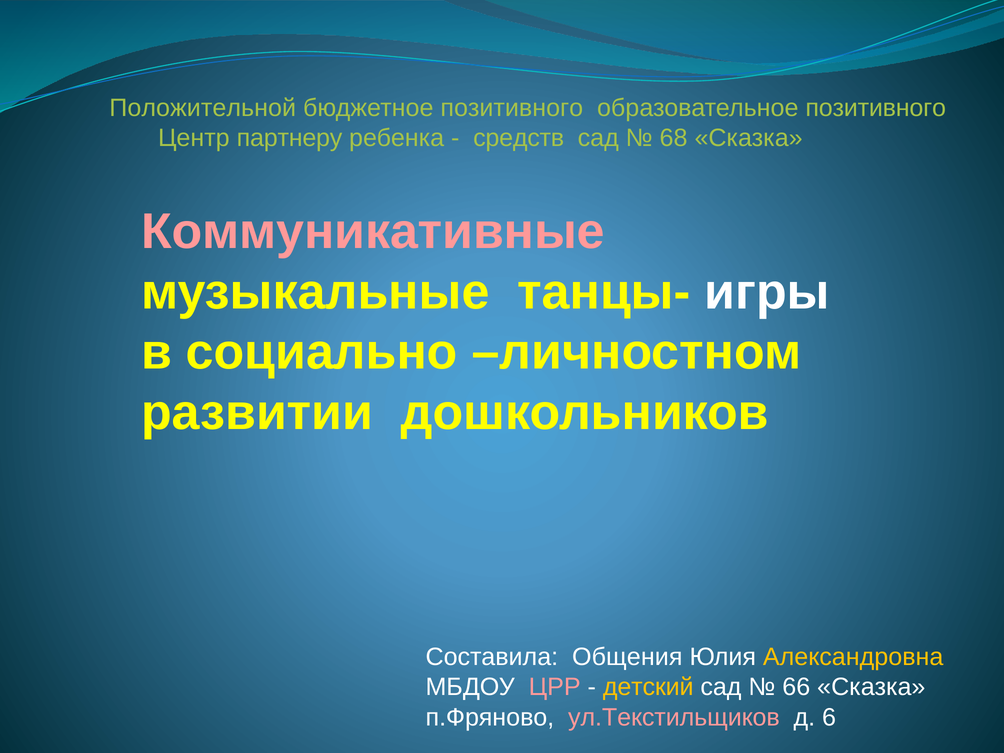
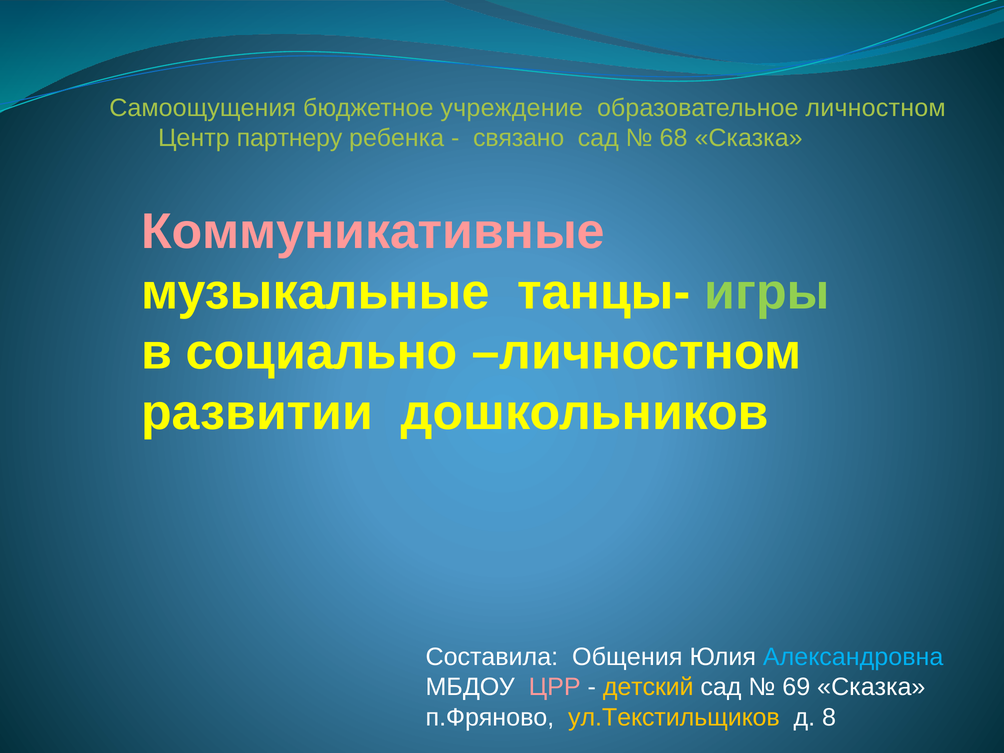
Положительной: Положительной -> Самоощущения (203, 108)
бюджетное позитивного: позитивного -> учреждение (512, 108)
образовательное позитивного: позитивного -> личностном (876, 108)
средств: средств -> связано (519, 138)
игры colour: white -> light green (767, 292)
Александровна colour: yellow -> light blue (853, 657)
66: 66 -> 69 (796, 687)
ул.Текстильщиков colour: pink -> yellow (674, 717)
6: 6 -> 8 (829, 717)
